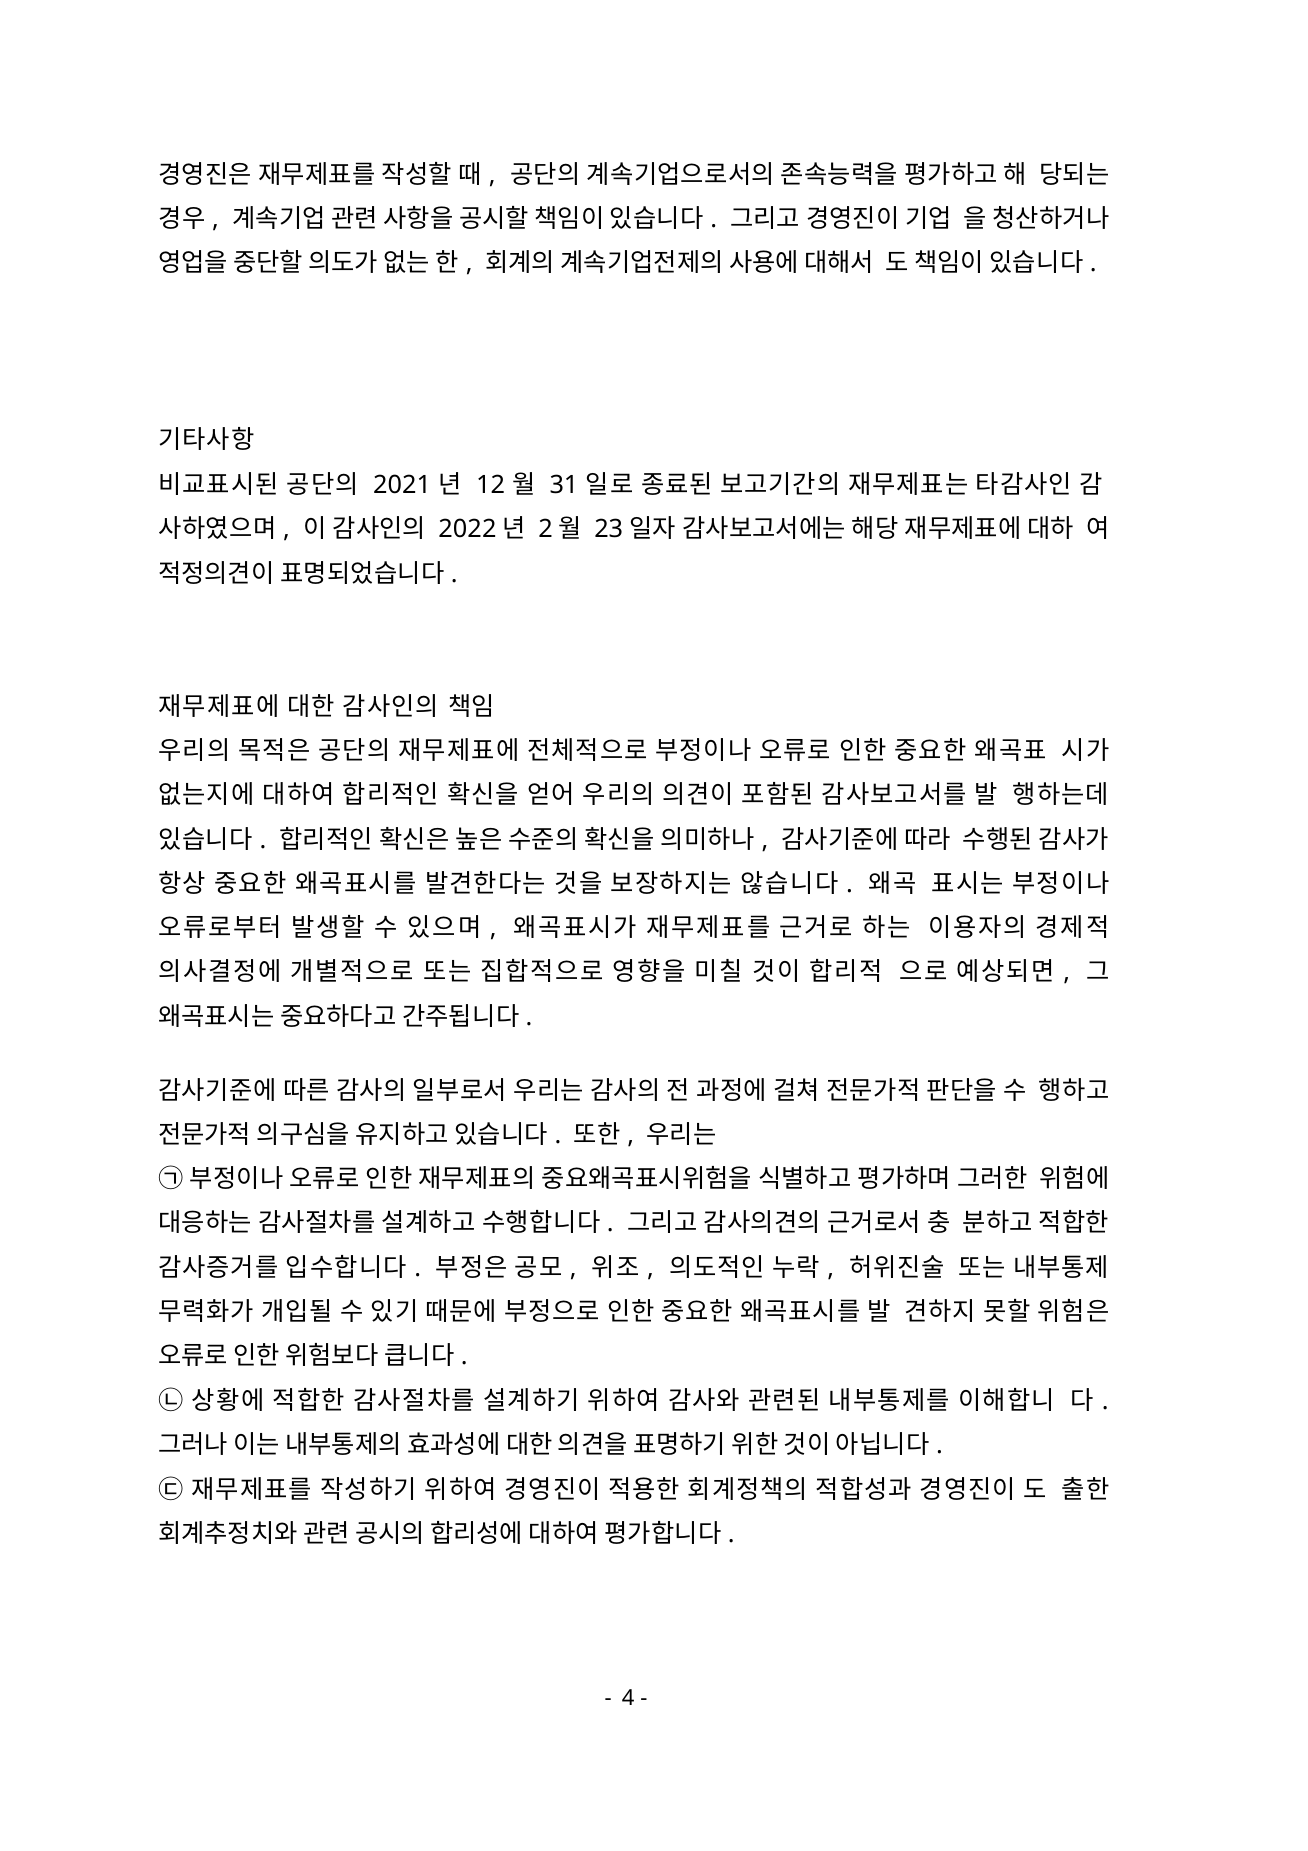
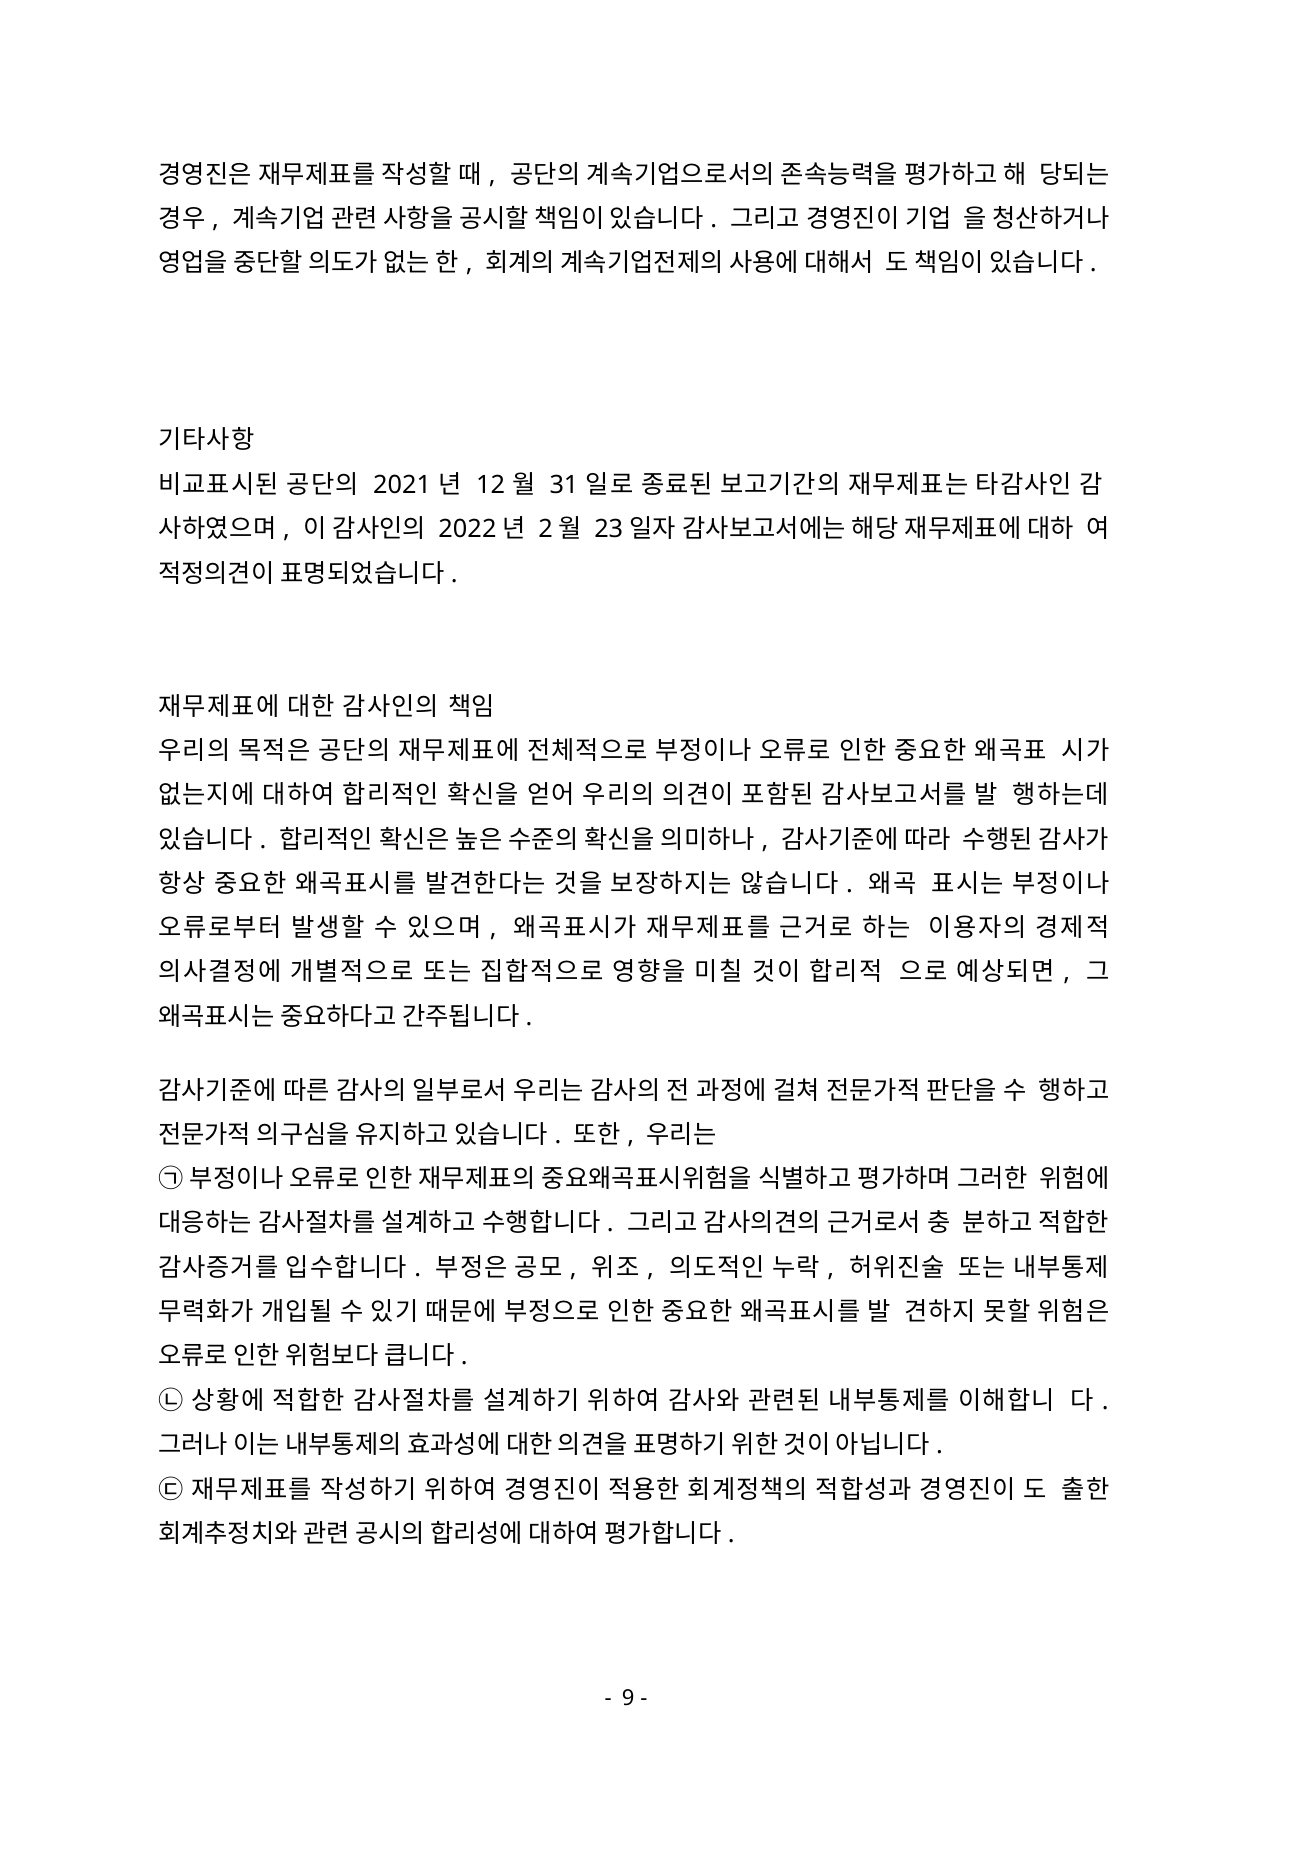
4: 4 -> 9 (628, 1698)
